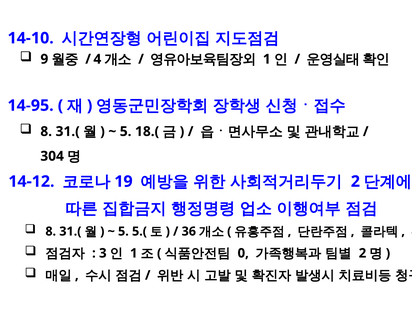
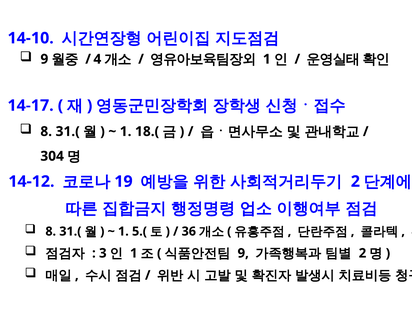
14-95: 14-95 -> 14-17 (31, 106)
5: 5 -> 1 (126, 131)
5: 5 -> 1 (123, 231)
0: 0 -> 9 (243, 253)
